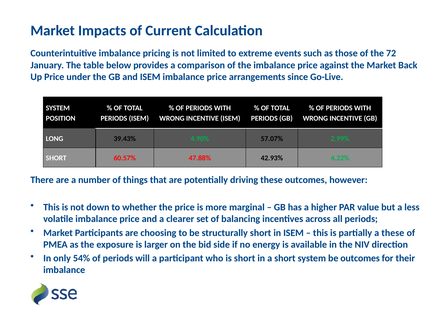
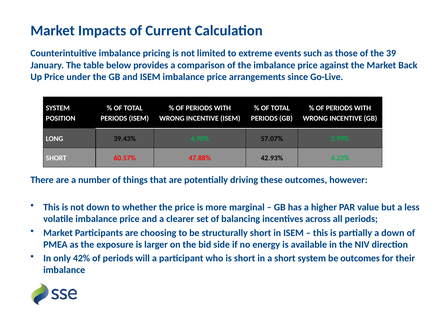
72: 72 -> 39 (391, 53)
a these: these -> down (393, 233)
54%: 54% -> 42% (82, 258)
